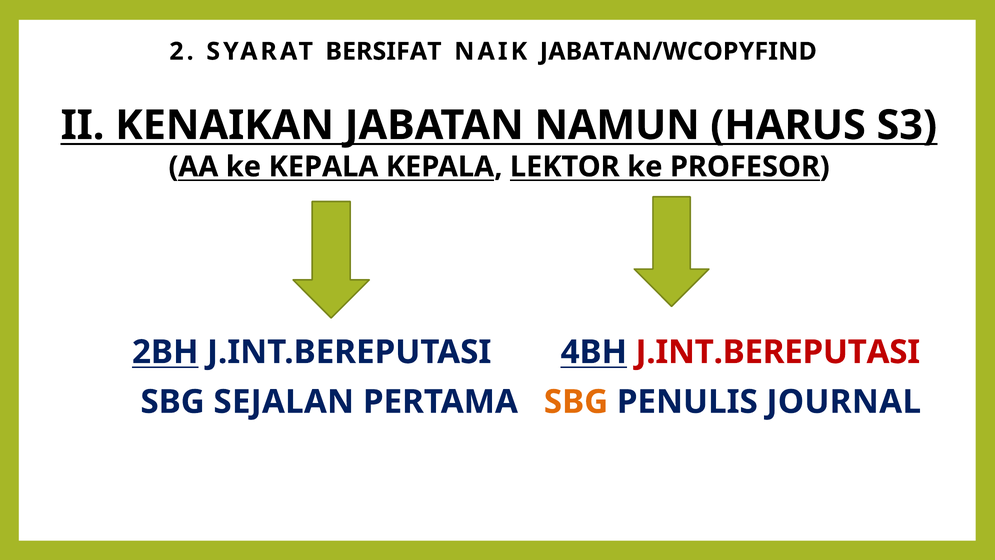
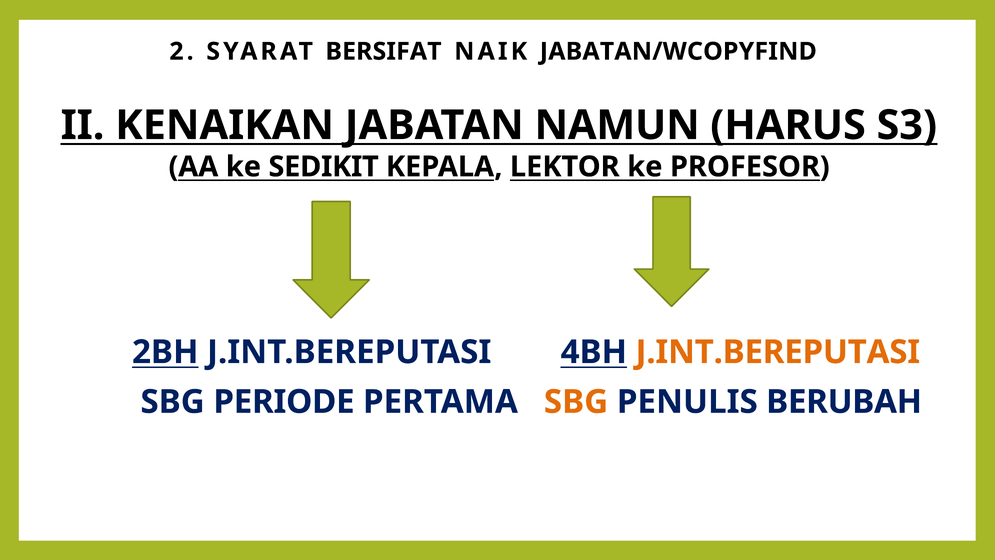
ke KEPALA: KEPALA -> SEDIKIT (324, 167)
J.INT.BEREPUTASI colour: red -> orange (778, 352)
SEJALAN: SEJALAN -> PERIODE (284, 402)
JOURNAL: JOURNAL -> BERUBAH (844, 402)
